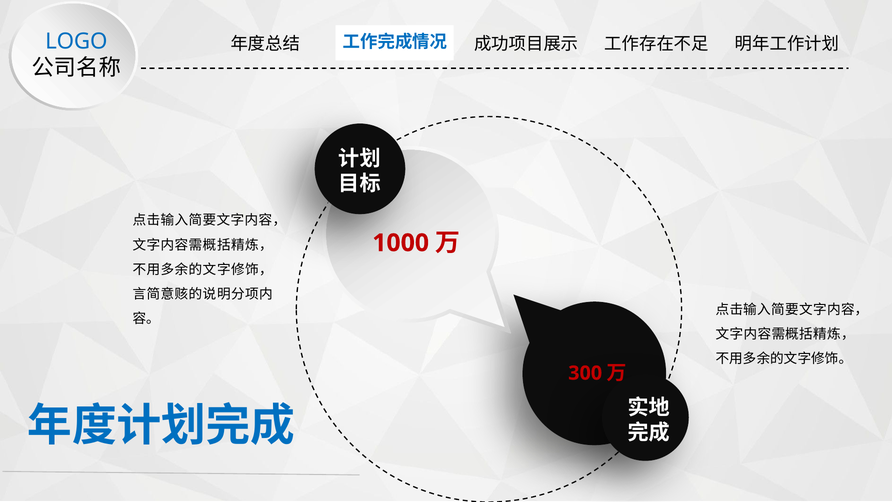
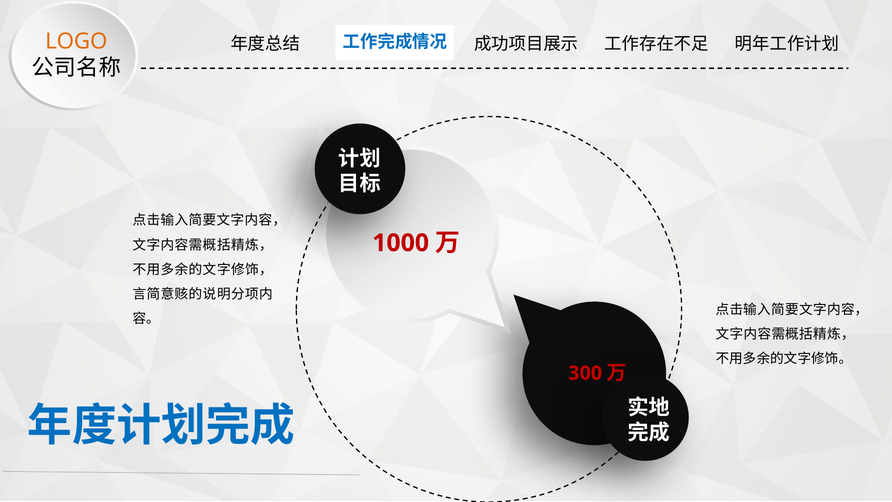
LOGO colour: blue -> orange (76, 41)
